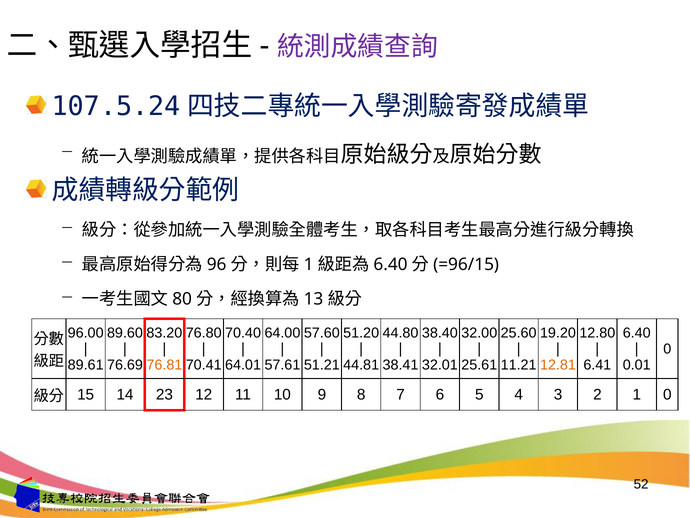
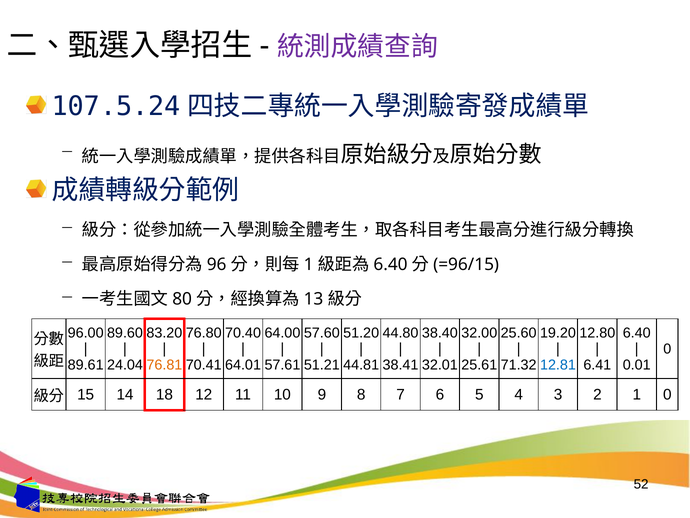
76.69: 76.69 -> 24.04 (125, 365)
11.21: 11.21 -> 71.32 (519, 365)
12.81 colour: orange -> blue (558, 365)
23: 23 -> 18 (164, 394)
